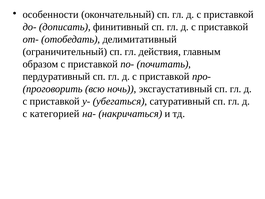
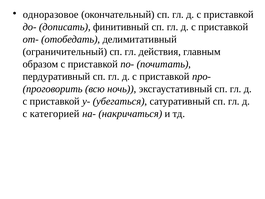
особенности: особенности -> одноразовое (51, 15)
